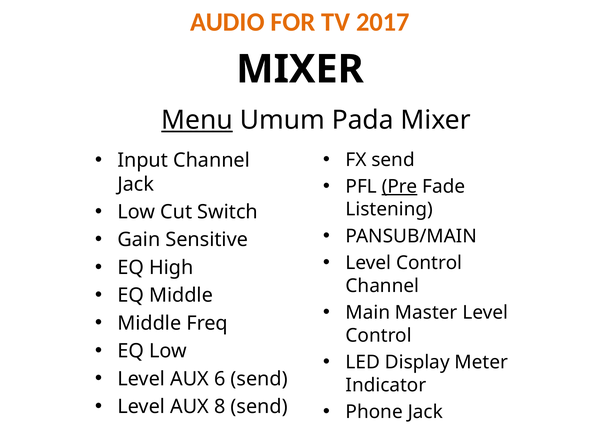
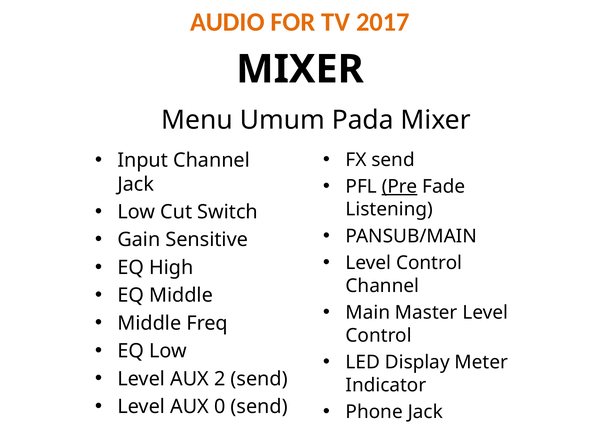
Menu underline: present -> none (197, 120)
6: 6 -> 2 (220, 378)
8: 8 -> 0 (220, 406)
